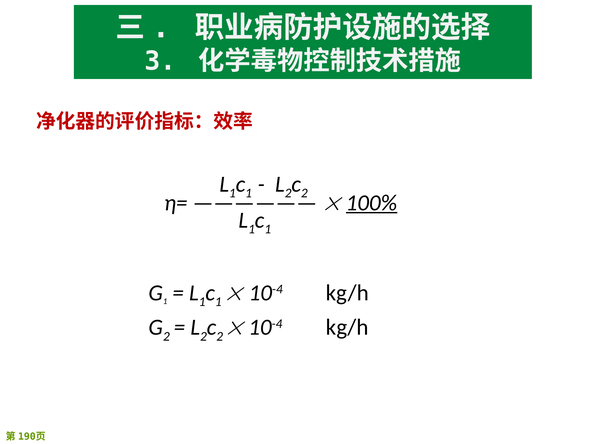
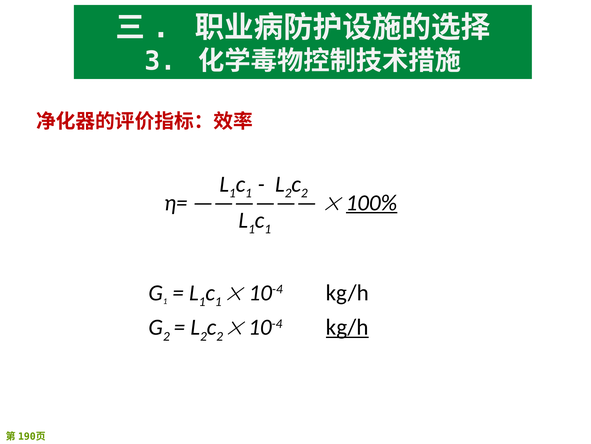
kg/h underline: none -> present (347, 327)
